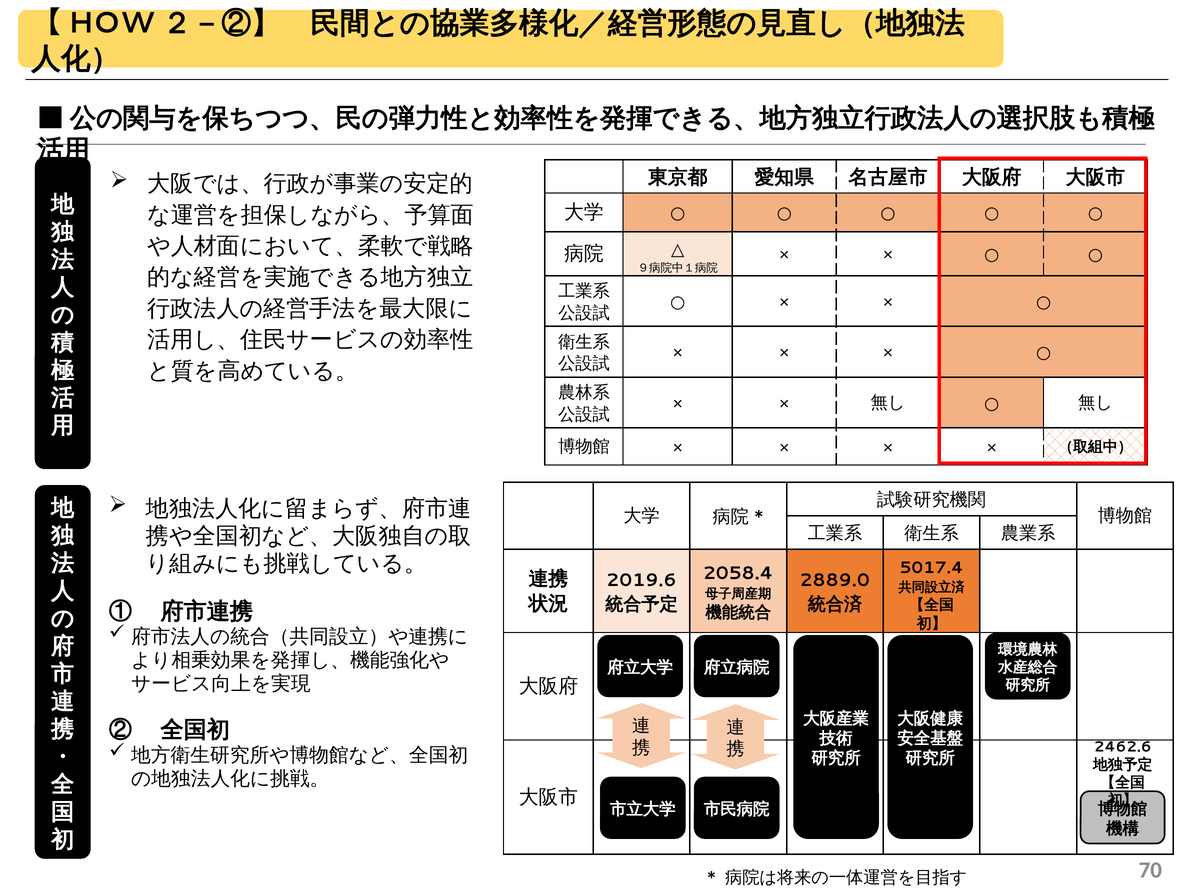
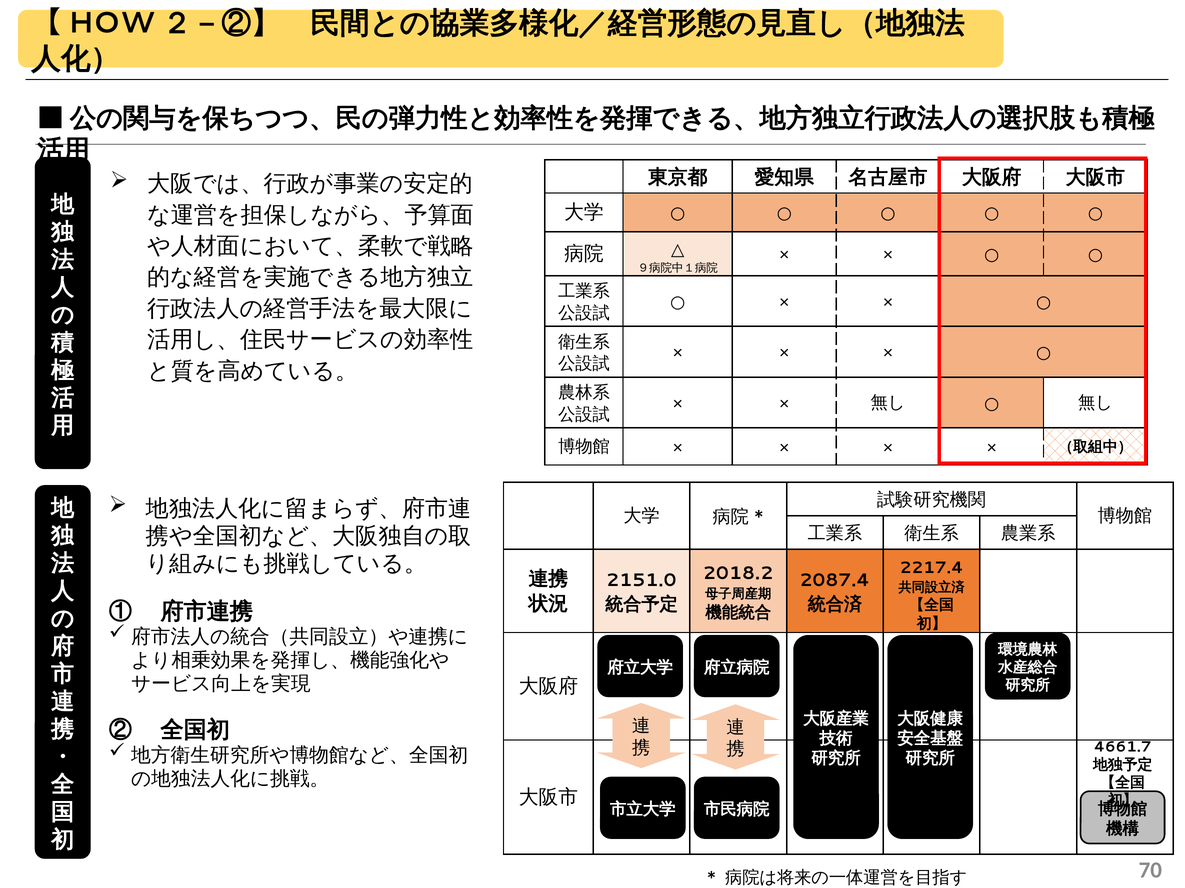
5017.4: 5017.4 -> 2217.4 (932, 568)
2058.4: 2058.4 -> 2018.2 (738, 574)
2019.6: 2019.6 -> 2151.0 (641, 581)
2889.0: 2889.0 -> 2087.4 (835, 581)
2462.6: 2462.6 -> 4661.7 (1123, 747)
